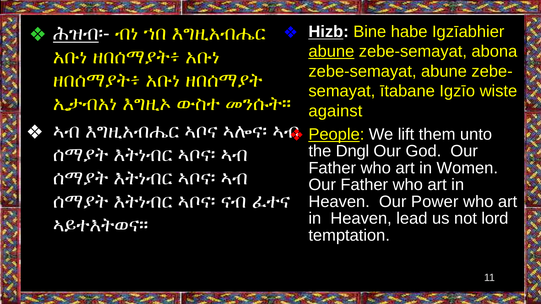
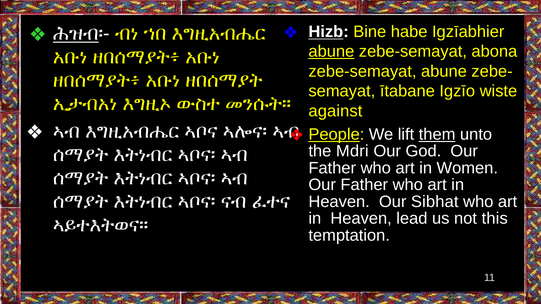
them underline: none -> present (437, 134)
Dngl: Dngl -> Mdri (352, 151)
Power: Power -> Sibhat (435, 202)
lord: lord -> this (495, 219)
